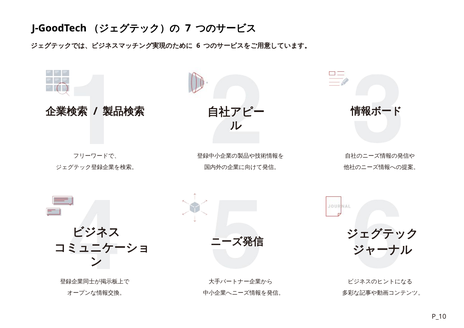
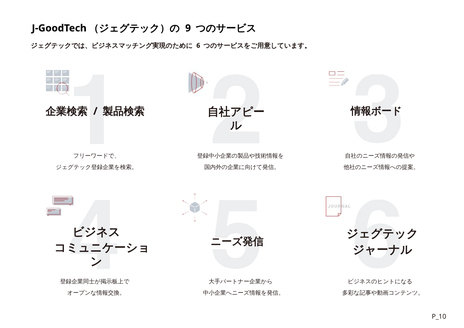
7: 7 -> 9 (188, 28)
